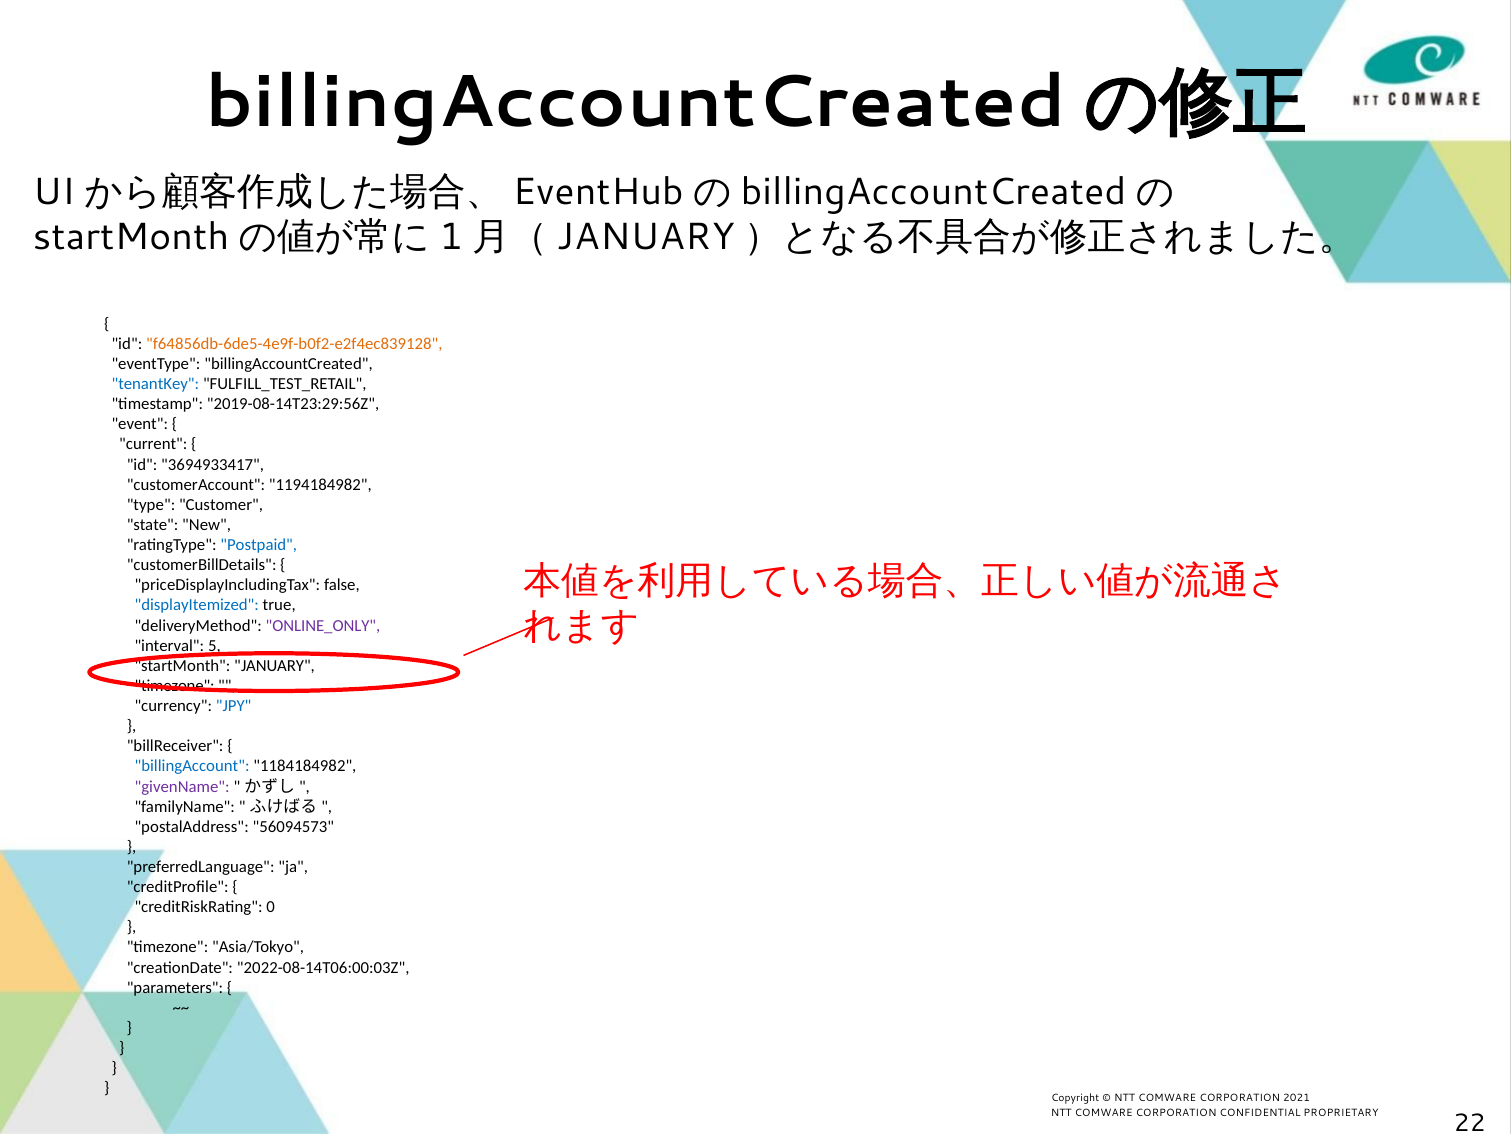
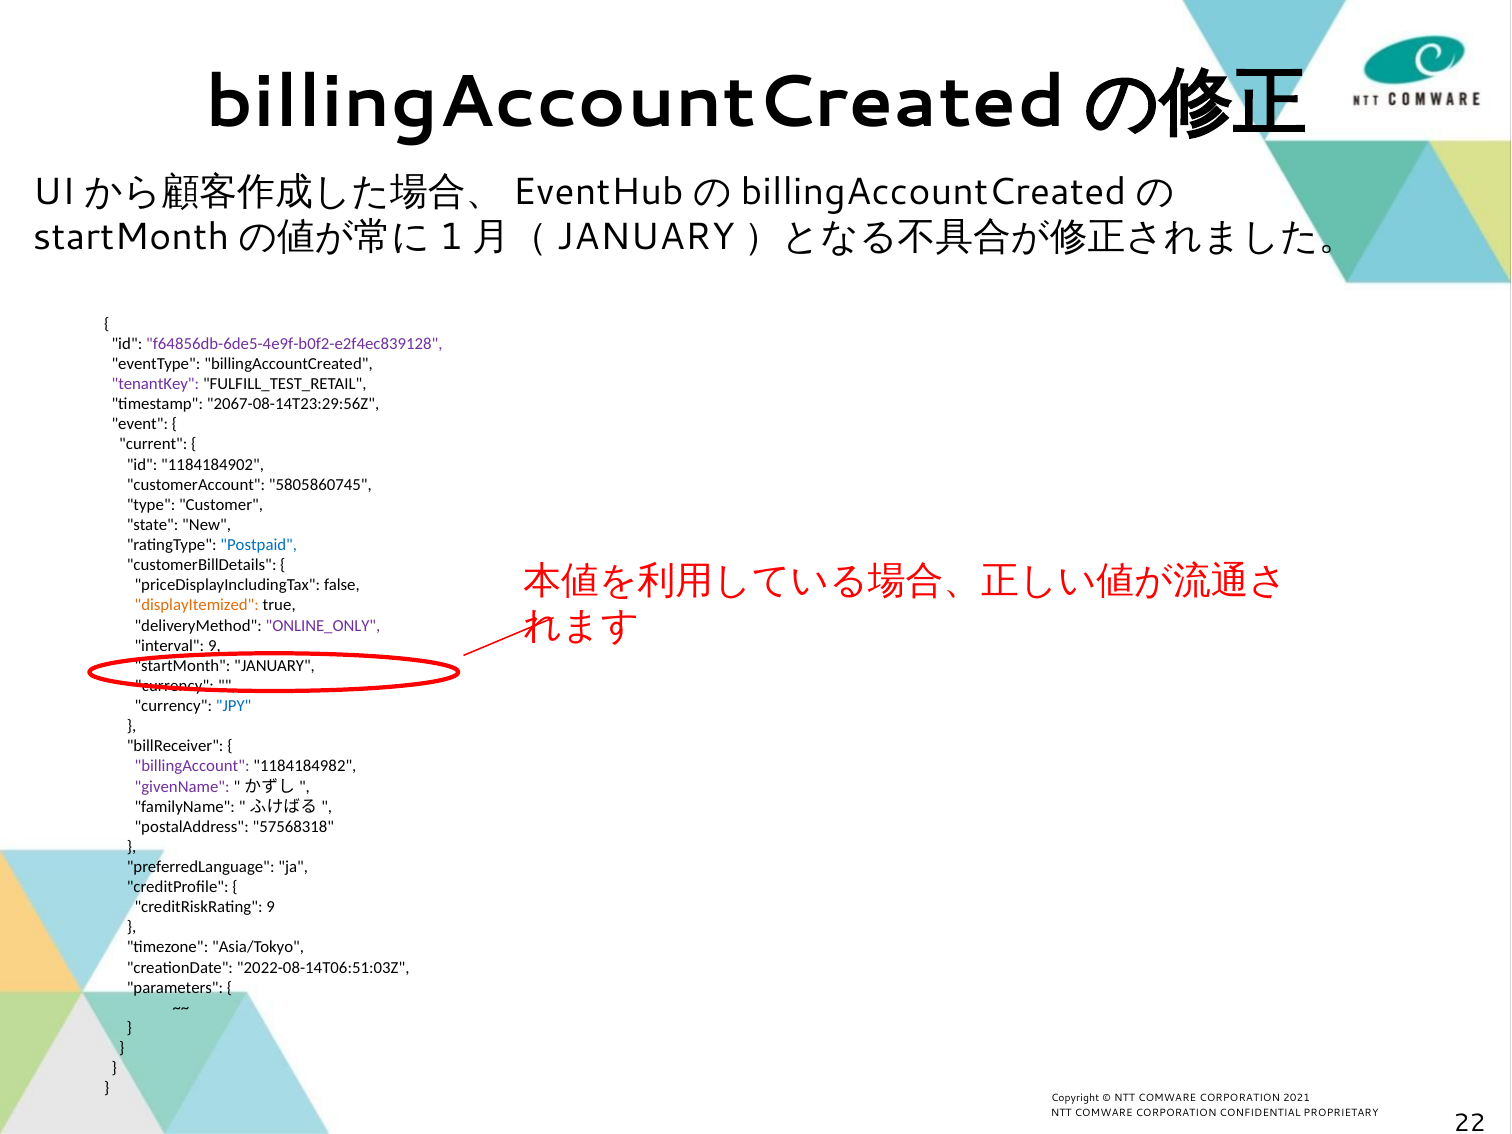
f64856db-6de5-4e9f-b0f2-e2f4ec839128 colour: orange -> purple (294, 344)
tenantKey colour: blue -> purple (155, 384)
2019-08-14T23:29:56Z: 2019-08-14T23:29:56Z -> 2067-08-14T23:29:56Z (293, 404)
3694933417: 3694933417 -> 1184184902 (213, 465)
1194184982: 1194184982 -> 5805860745 (320, 485)
displayItemized colour: blue -> orange (197, 605)
interval 5: 5 -> 9 (214, 646)
timezone: timezone -> currency (174, 686)
billingAccount colour: blue -> purple (192, 766)
56094573: 56094573 -> 57568318 (293, 827)
creditRiskRating 0: 0 -> 9 (271, 907)
2022-08-14T06:00:03Z: 2022-08-14T06:00:03Z -> 2022-08-14T06:51:03Z (323, 968)
